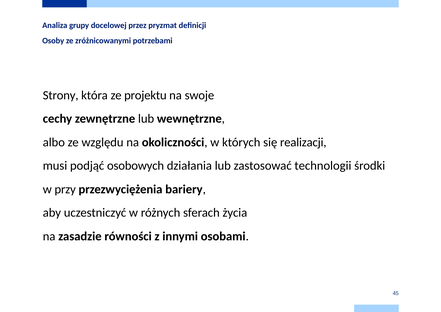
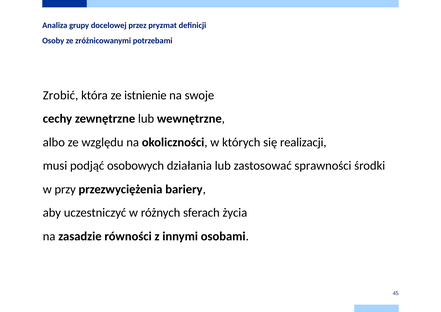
Strony: Strony -> Zrobić (61, 95)
projektu: projektu -> istnienie (145, 95)
technologii: technologii -> sprawności (323, 166)
